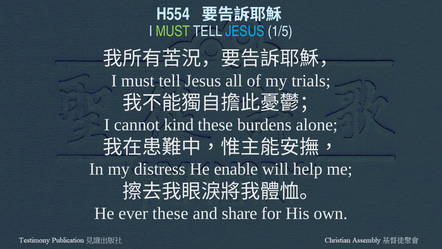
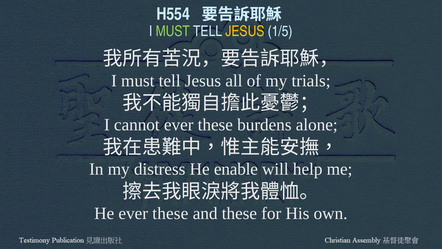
JESUS colour: light blue -> yellow (245, 31)
cannot kind: kind -> ever (179, 125)
and share: share -> these (239, 213)
